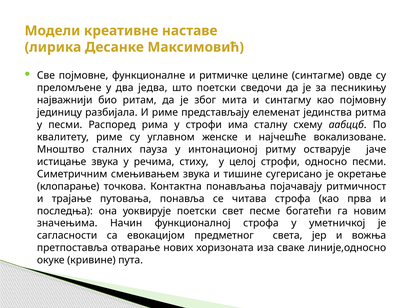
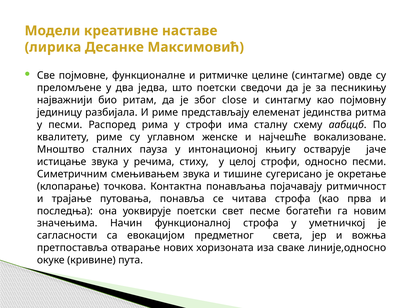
мита: мита -> close (234, 100)
ритму: ритму -> књигу (281, 149)
